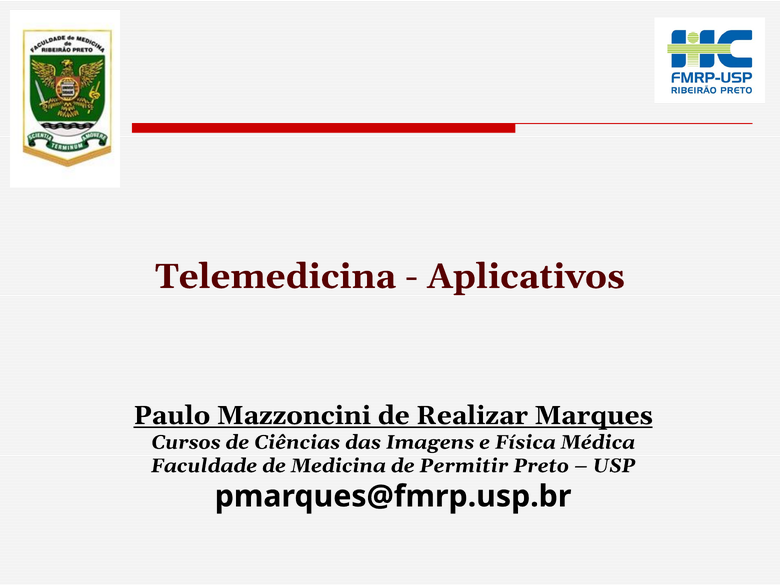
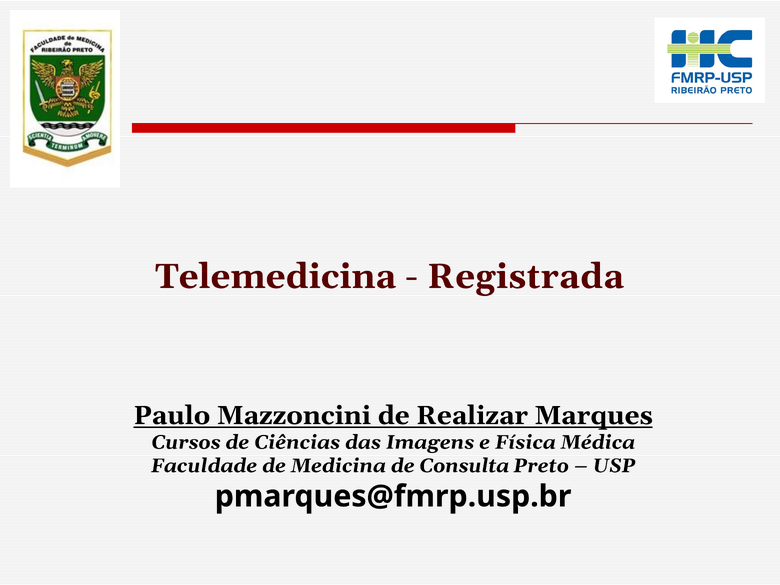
Aplicativos: Aplicativos -> Registrada (526, 276)
Permitir: Permitir -> Consulta (464, 466)
